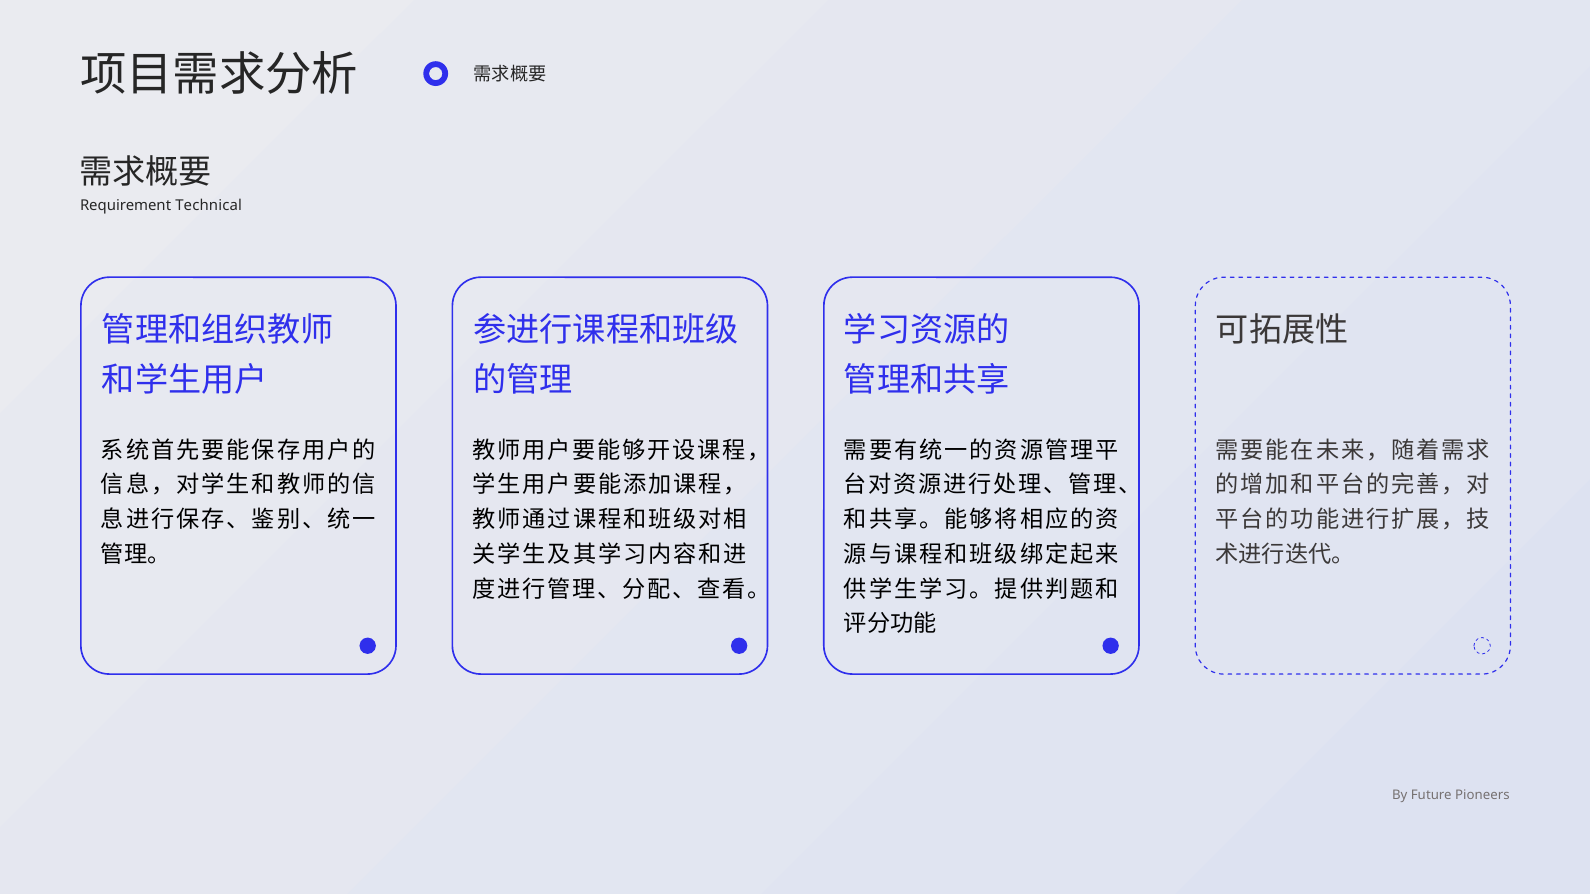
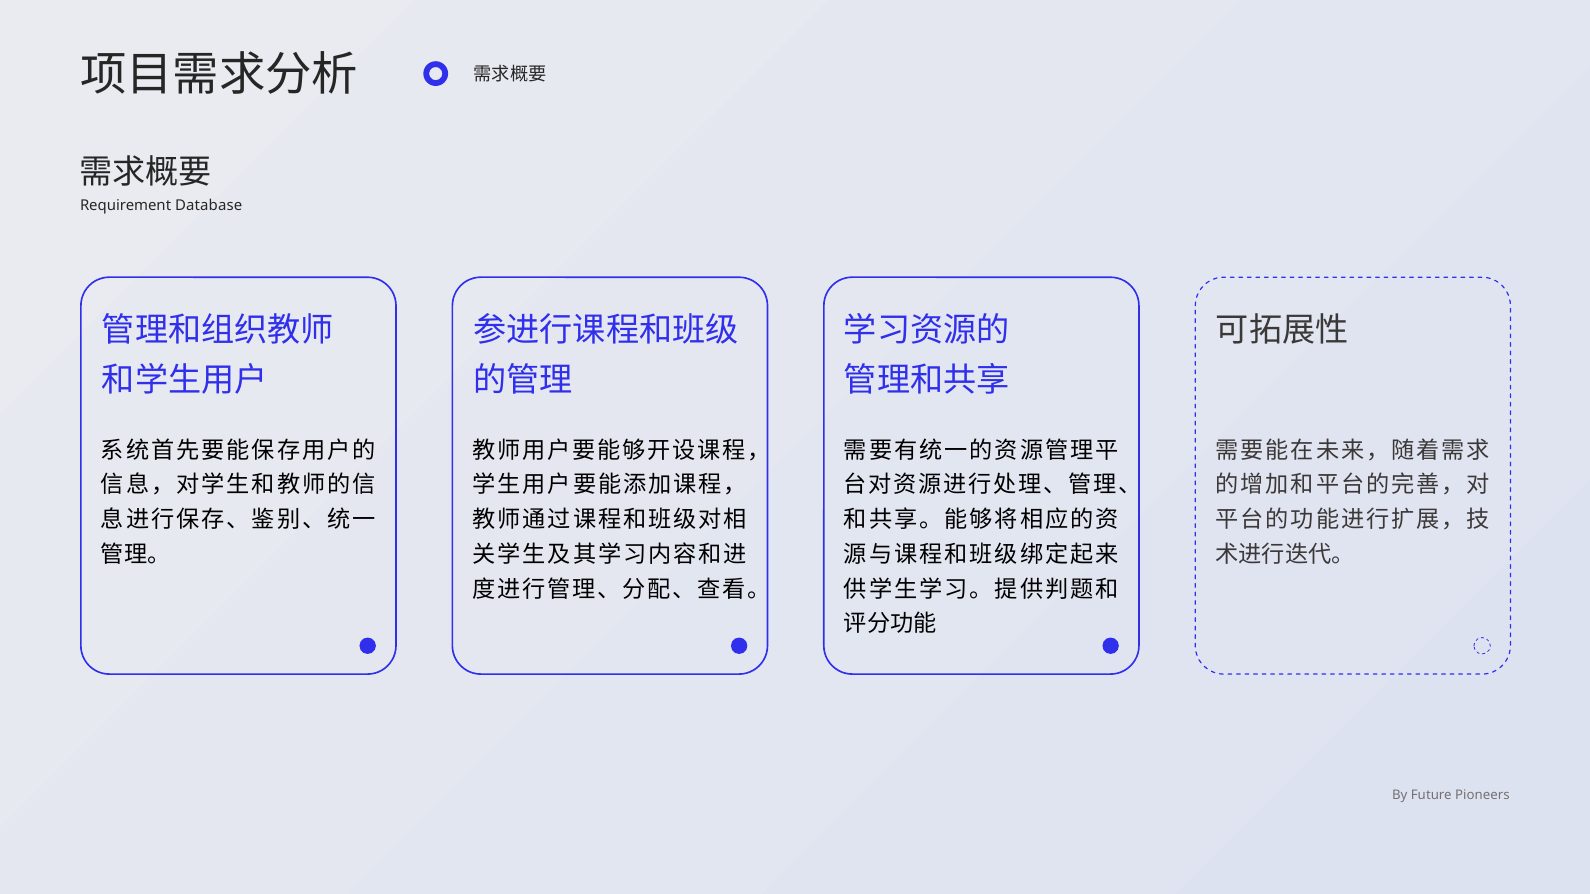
Technical: Technical -> Database (209, 206)
